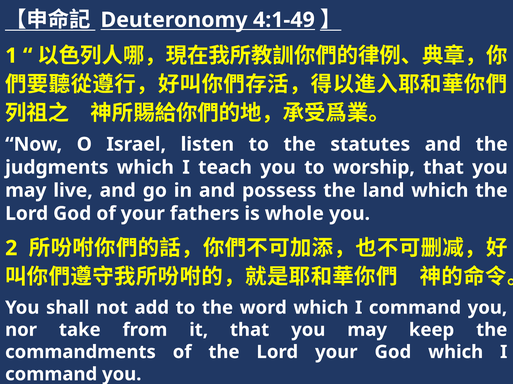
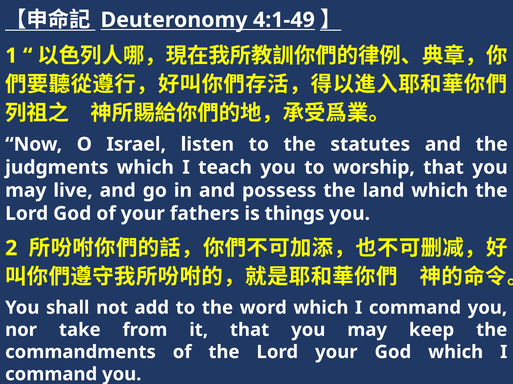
whole: whole -> things (295, 214)
